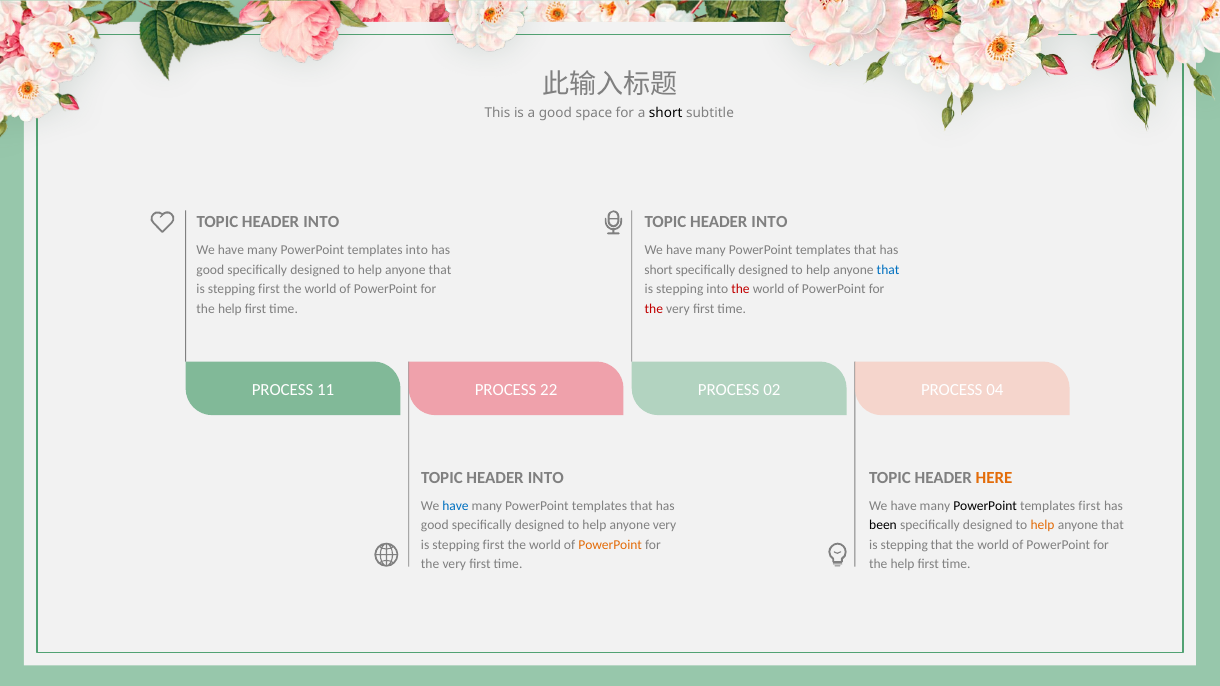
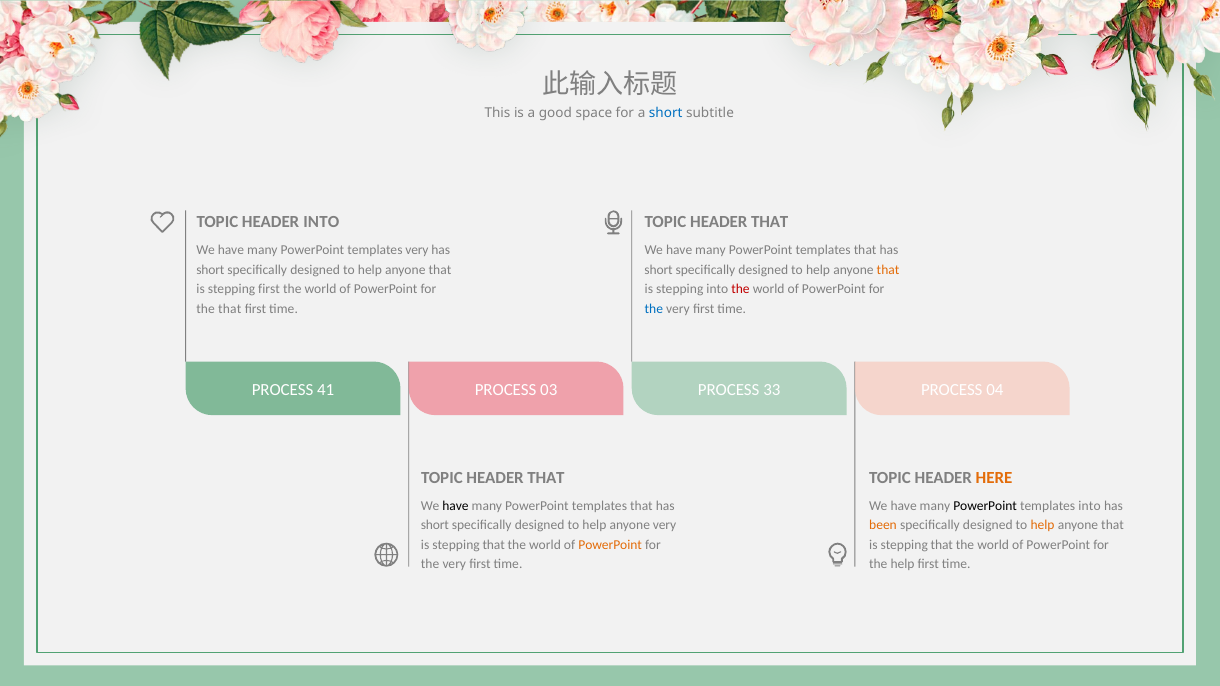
short colour: black -> blue (666, 113)
INTO: INTO -> THAT (770, 222)
templates into: into -> very (417, 250)
good: good -> short (210, 270)
that colour: blue -> orange (888, 270)
help: help -> that (230, 309)
the colour: red -> blue (654, 309)
11: 11 -> 41 (326, 390)
22: 22 -> 03 (549, 390)
02: 02 -> 33 (772, 390)
INTO: INTO -> THAT (546, 478)
have colour: blue -> black (455, 506)
templates first: first -> into (1089, 506)
good: good -> short (435, 526)
been colour: black -> orange (883, 526)
first: first -> that (494, 545)
